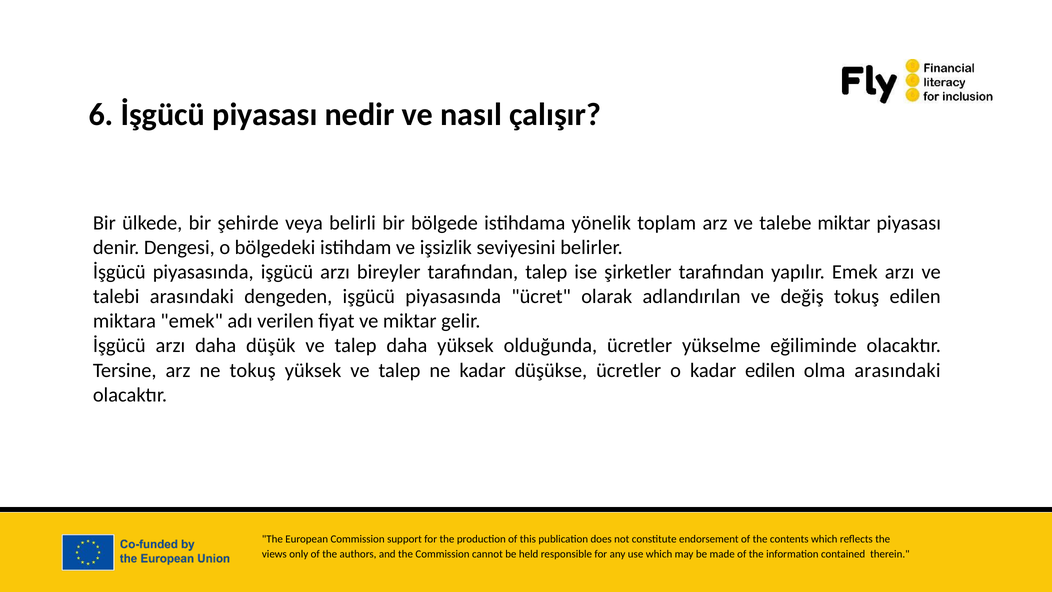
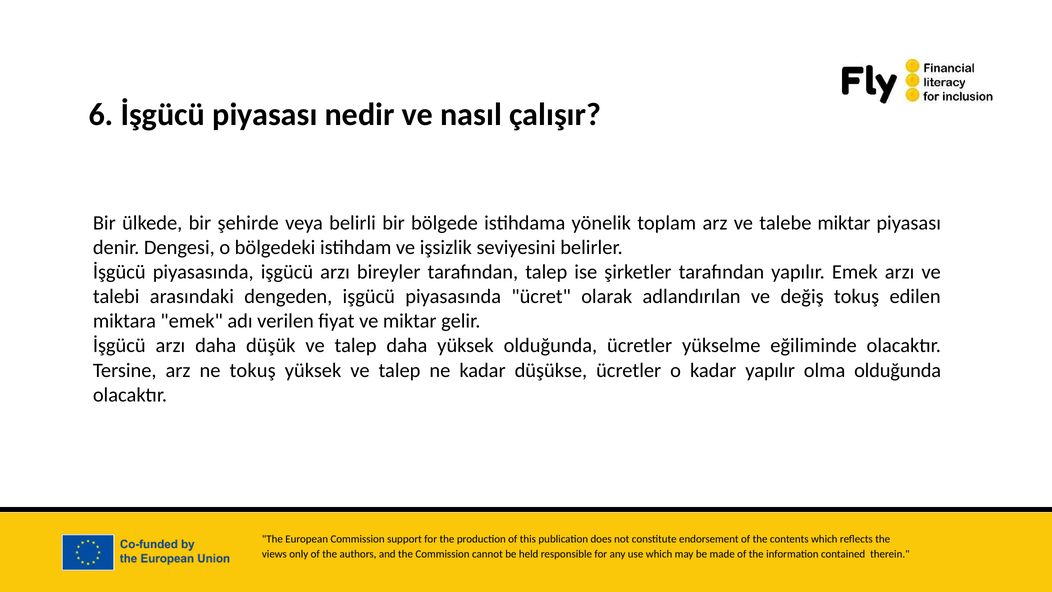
kadar edilen: edilen -> yapılır (770, 370)
olma arasındaki: arasındaki -> olduğunda (898, 370)
